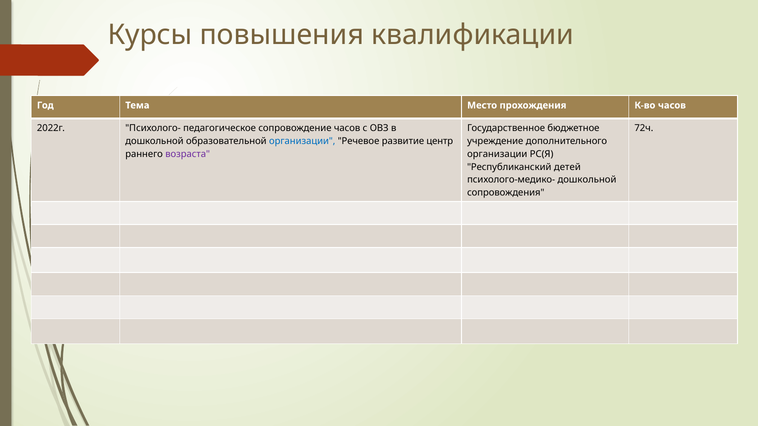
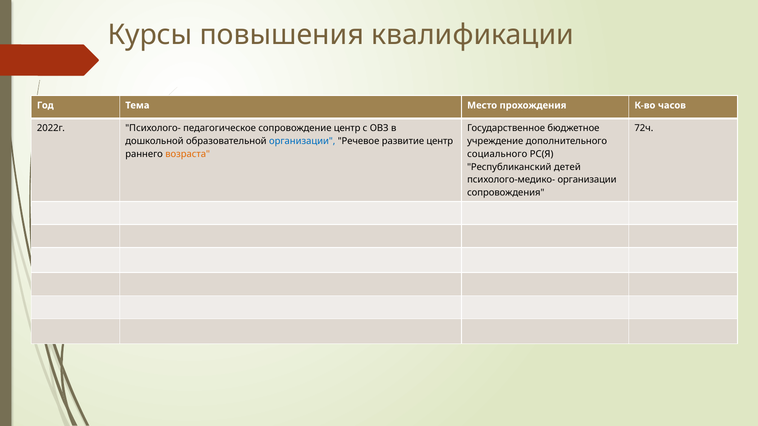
сопровождение часов: часов -> центр (347, 128)
возраста colour: purple -> orange (188, 154)
организации: организации -> социального (497, 154)
психолого-медико- дошкольной: дошкольной -> организации (587, 180)
